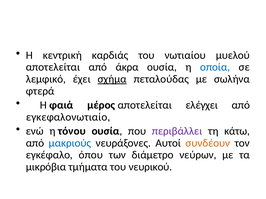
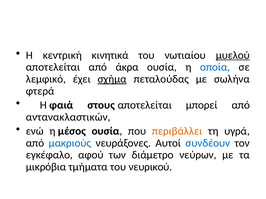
καρδιάς: καρδιάς -> κινητικά (110, 55)
μυελού underline: none -> present (233, 55)
μέρος: μέρος -> στους (101, 105)
ελέγχει: ελέγχει -> μπορεί (202, 105)
εγκεφαλονωτιαίο: εγκεφαλονωτιαίο -> αντανακλαστικών (68, 117)
τόνου: τόνου -> μέσος (72, 131)
περιβάλλει colour: purple -> orange (177, 131)
κάτω: κάτω -> υγρά (237, 131)
συνδέουν colour: orange -> blue (208, 143)
όπου: όπου -> αφού (91, 155)
